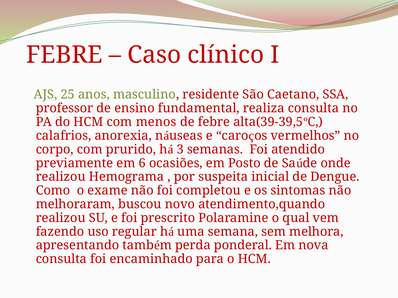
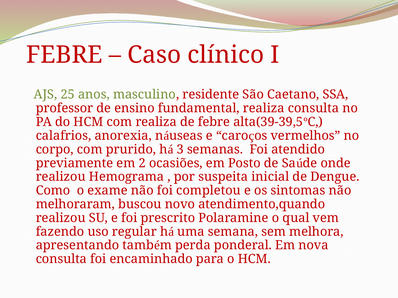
com menos: menos -> realiza (156, 122)
6: 6 -> 2 (142, 163)
